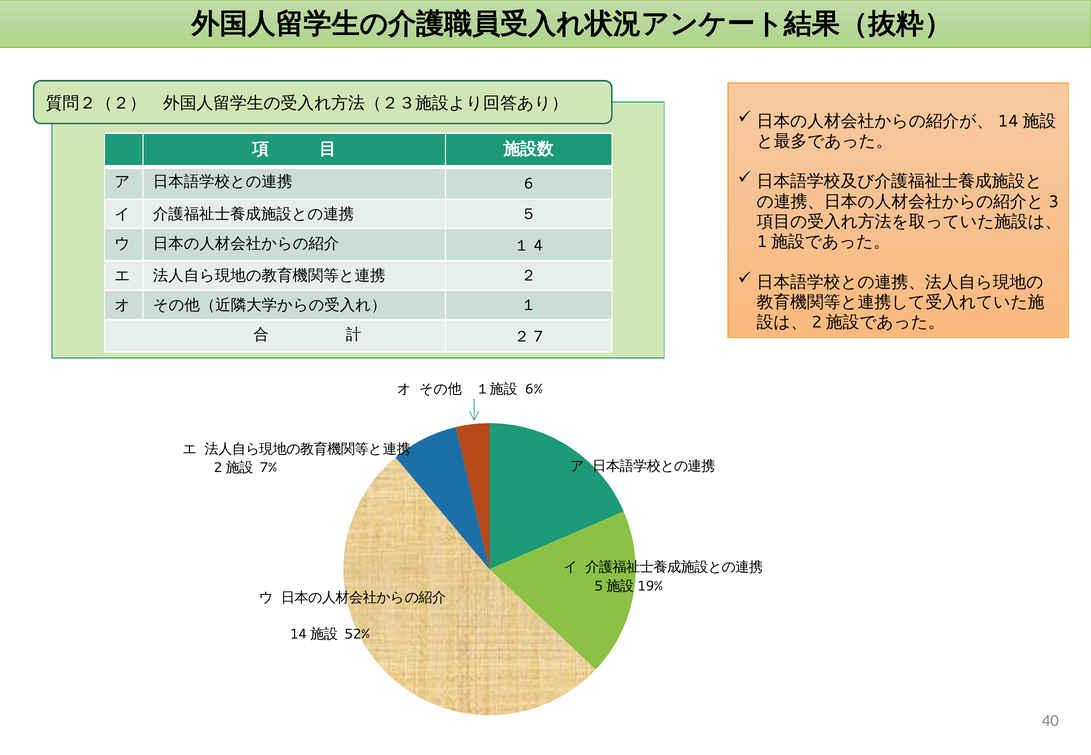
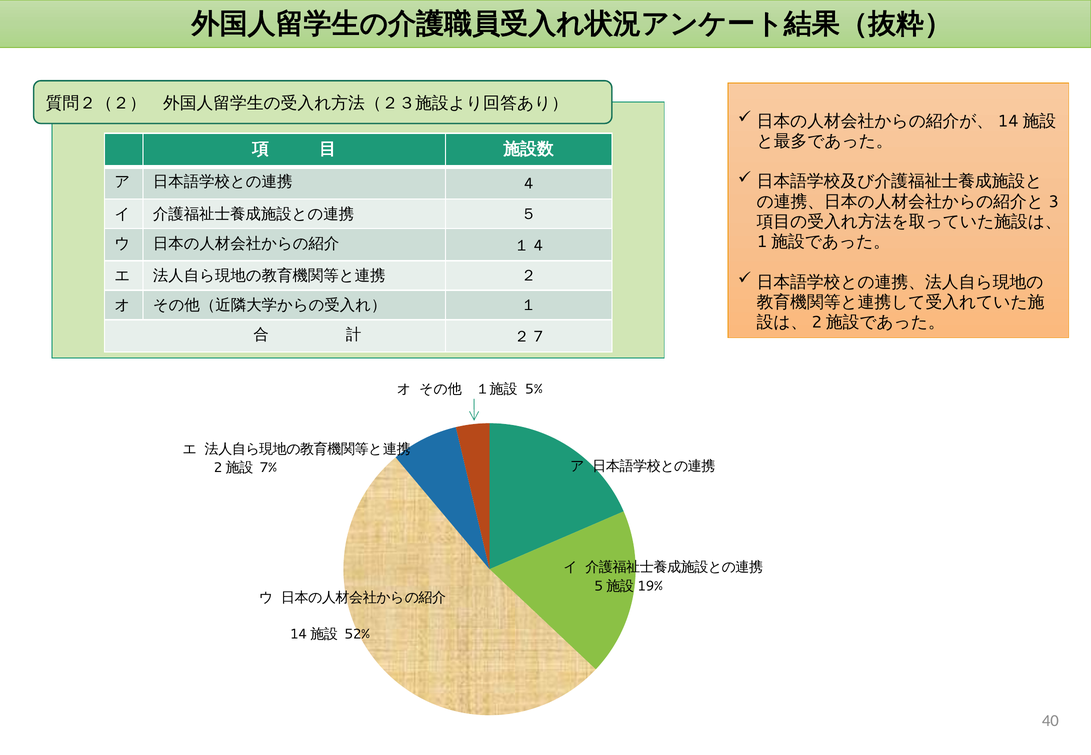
6: 6 -> 4 (529, 184)
6%: 6% -> 5% (534, 389)
